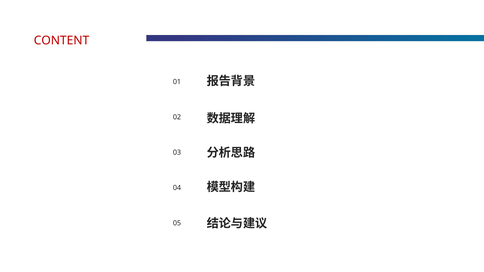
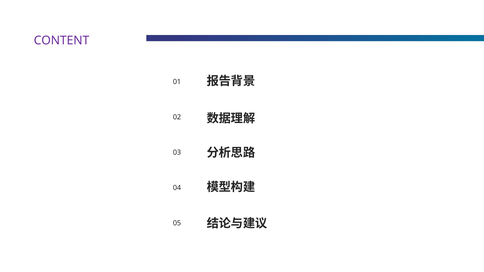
CONTENT colour: red -> purple (62, 40)
